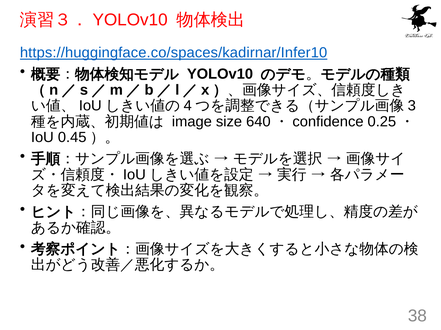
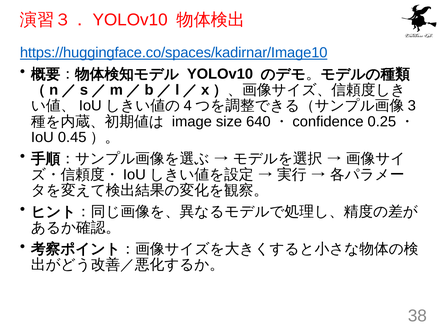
https://huggingface.co/spaces/kadirnar/Infer10: https://huggingface.co/spaces/kadirnar/Infer10 -> https://huggingface.co/spaces/kadirnar/Image10 (174, 53)
